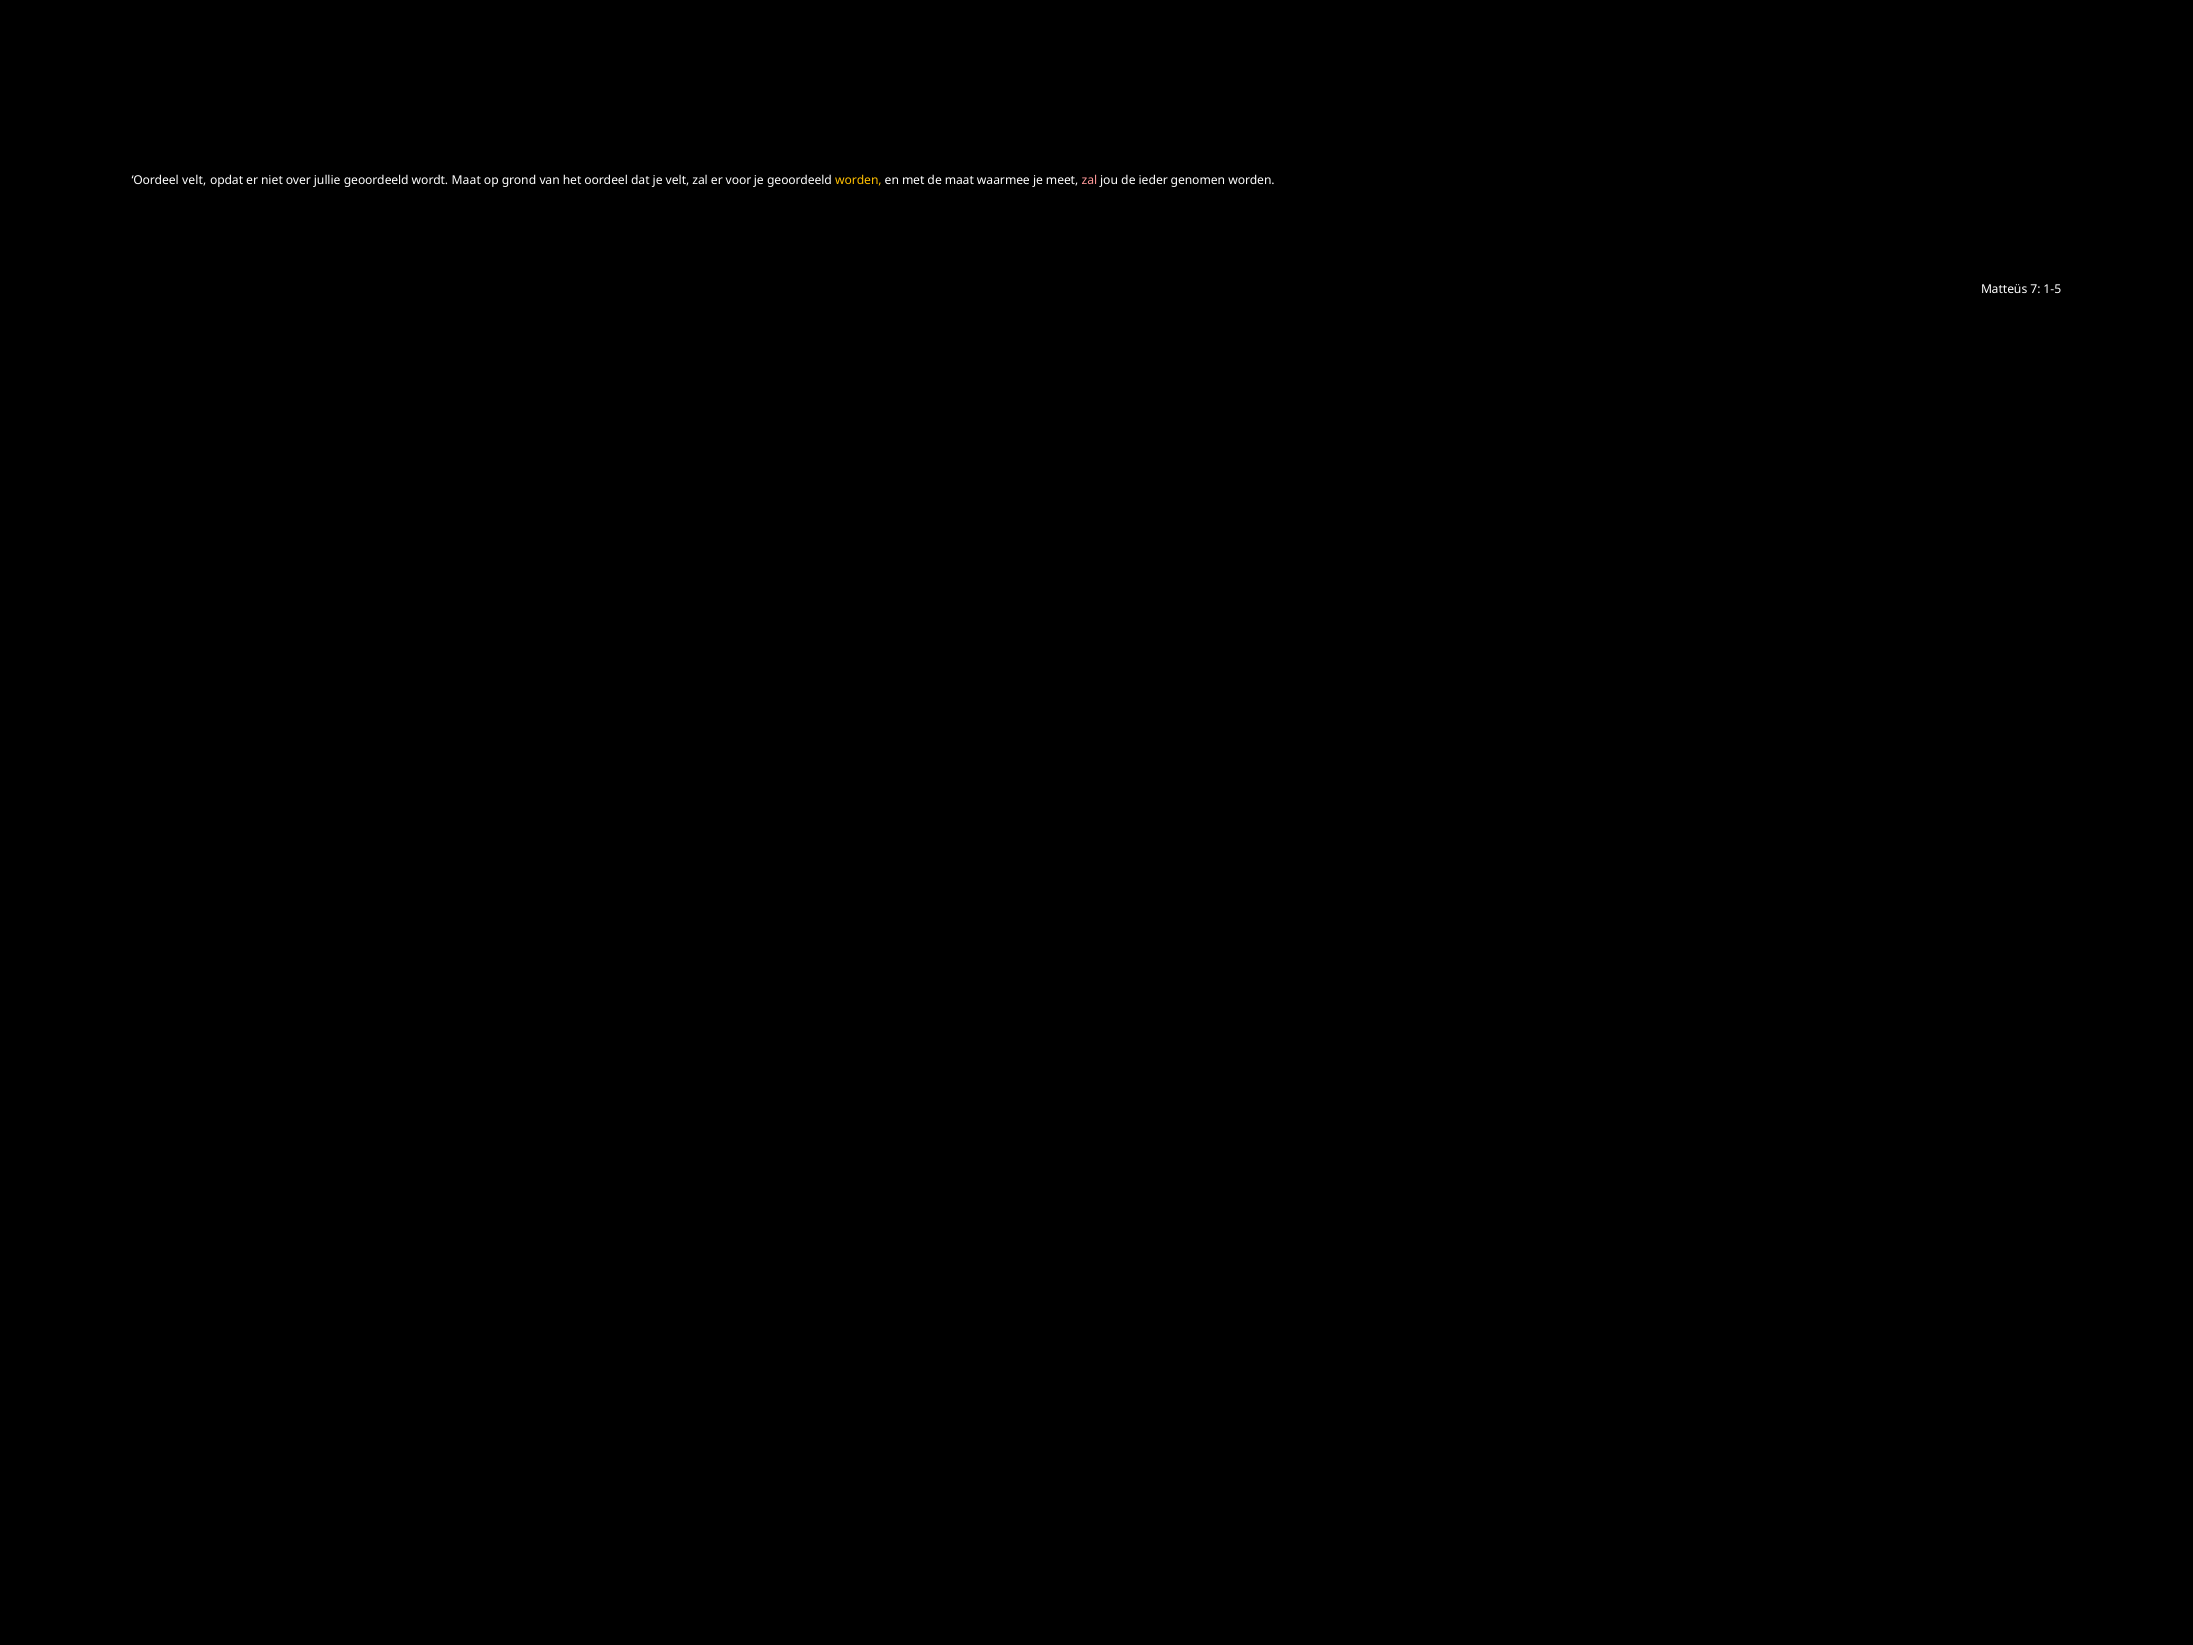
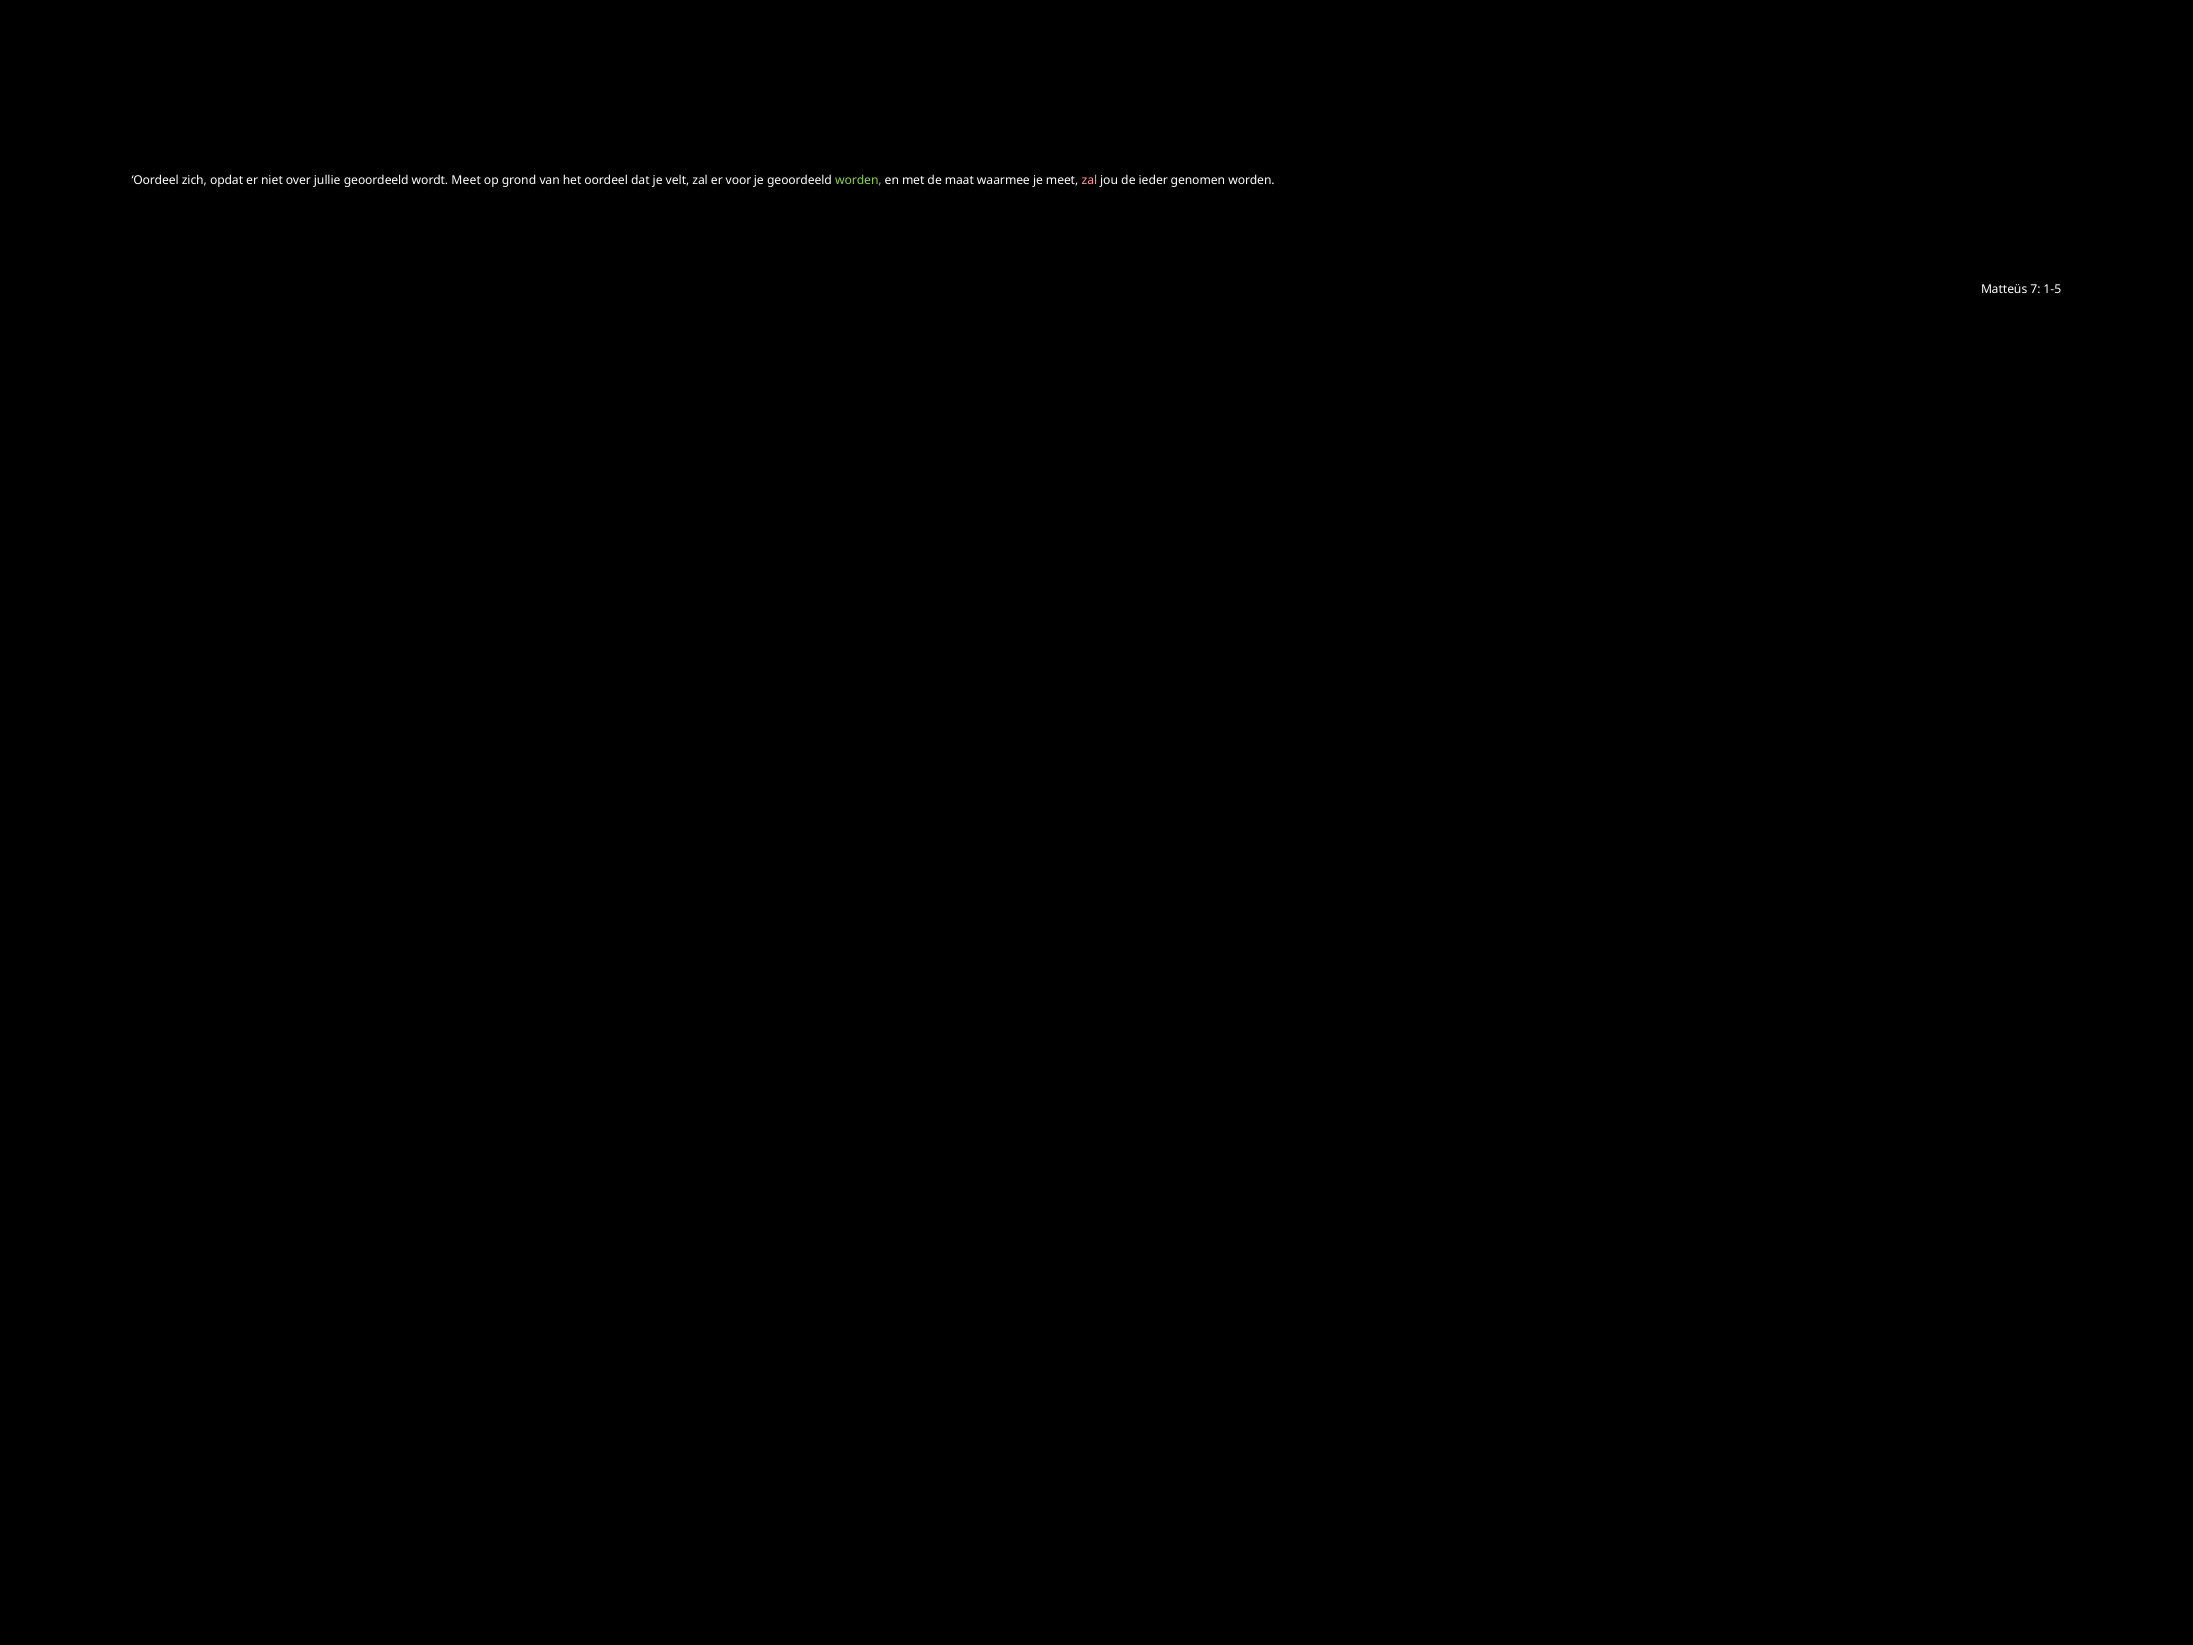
Oordeel velt: velt -> zich (194, 180)
wordt Maat: Maat -> Meet (466, 180)
worden colour: yellow -> light green (858, 180)
